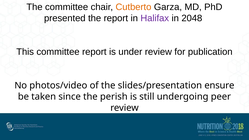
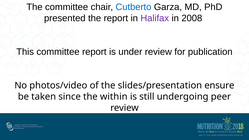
Cutberto colour: orange -> blue (133, 7)
2048: 2048 -> 2008 (192, 18)
perish: perish -> within (114, 97)
